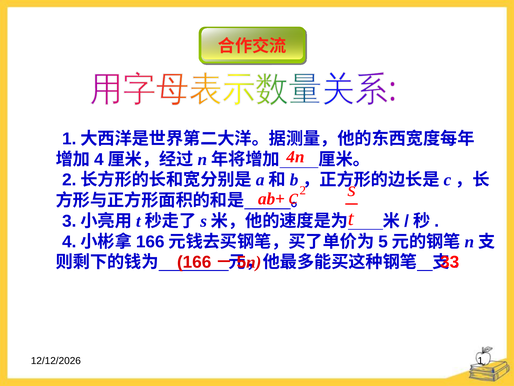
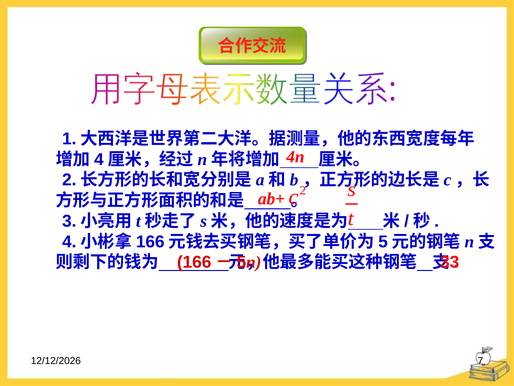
1: 1 -> 7 (480, 360)
